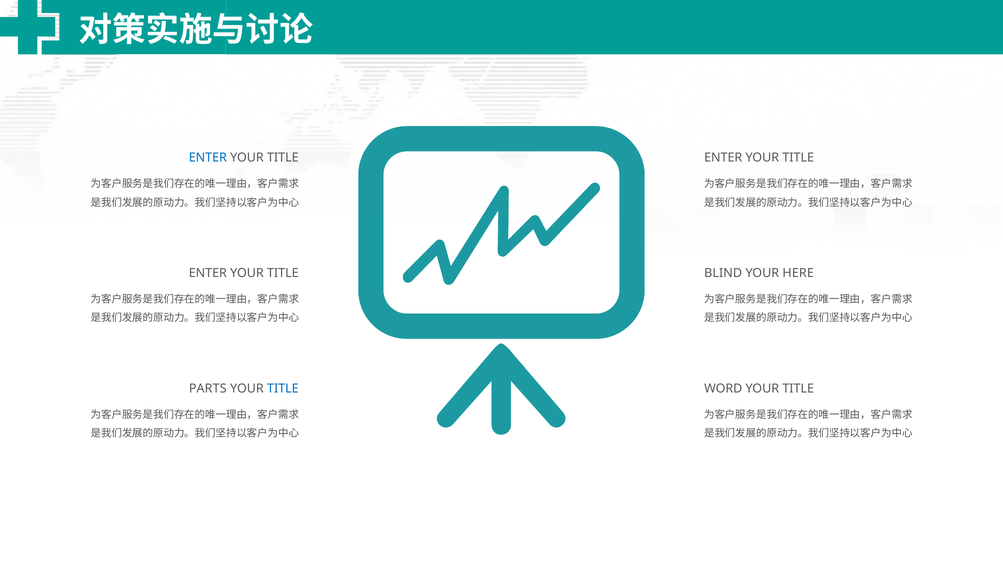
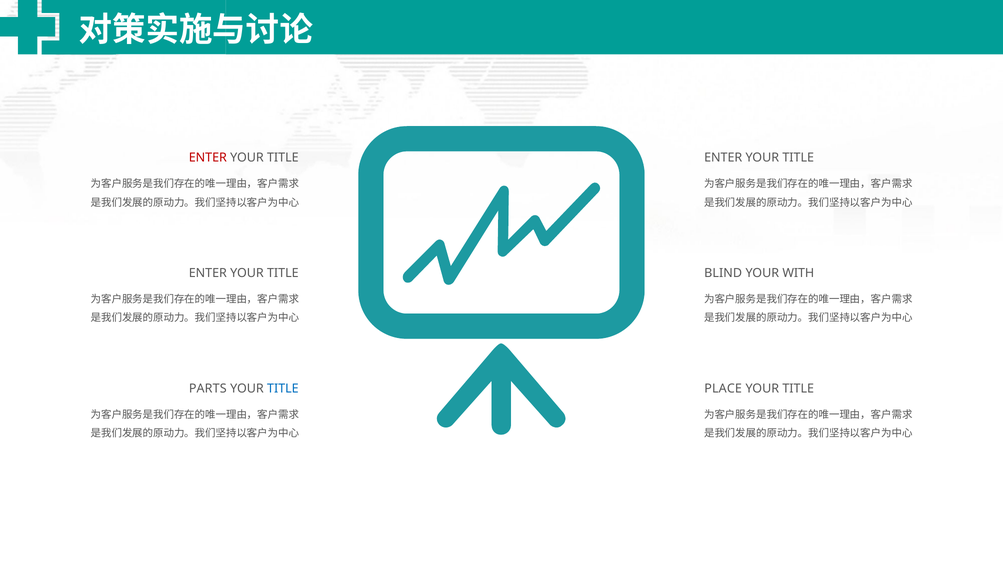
ENTER colour: blue -> red (208, 158)
HERE: HERE -> WITH (798, 273)
WORD: WORD -> PLACE (723, 389)
